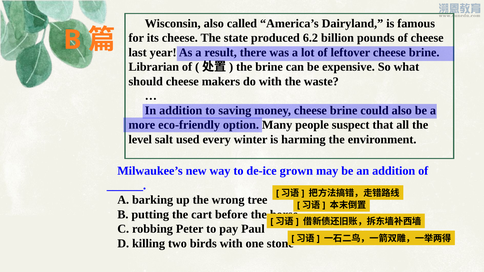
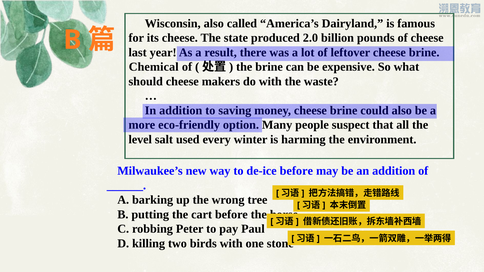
6.2: 6.2 -> 2.0 (310, 38)
Librarian: Librarian -> Chemical (154, 67)
de-ice grown: grown -> before (296, 171)
